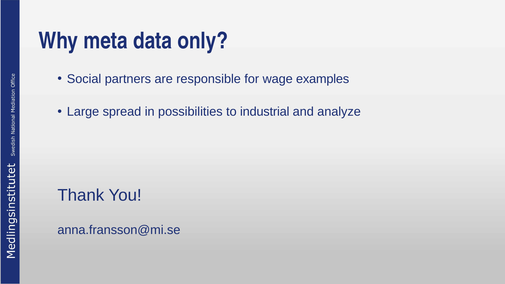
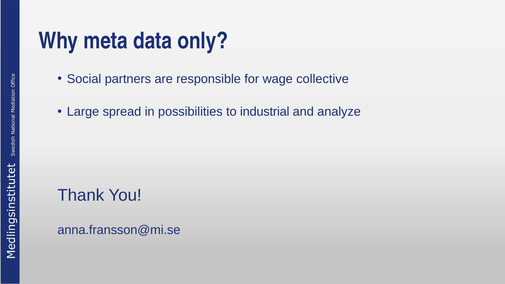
examples: examples -> collective (323, 79)
